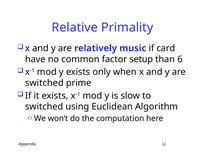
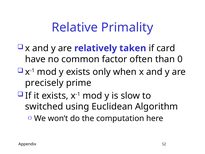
music: music -> taken (133, 48)
setup: setup -> often (141, 59)
6: 6 -> 0 (180, 59)
switched: switched -> precisely (44, 83)
